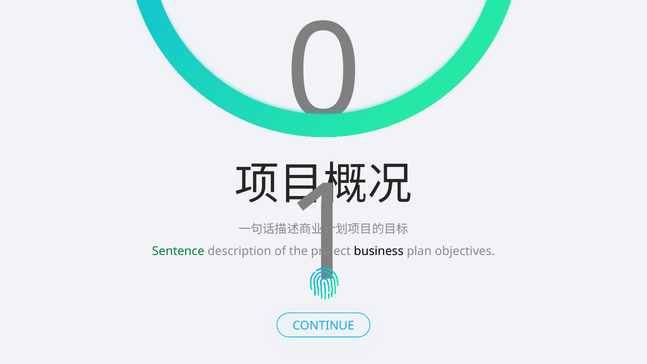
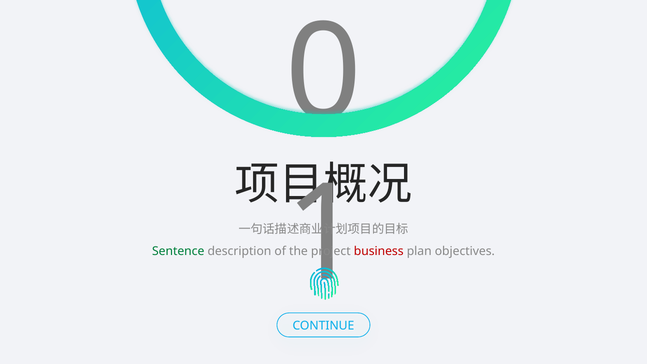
business colour: black -> red (379, 251)
